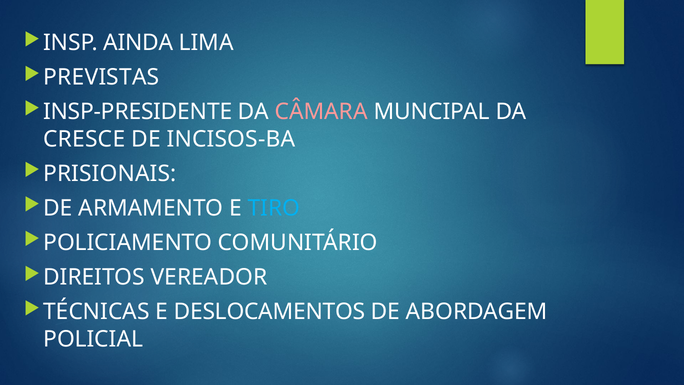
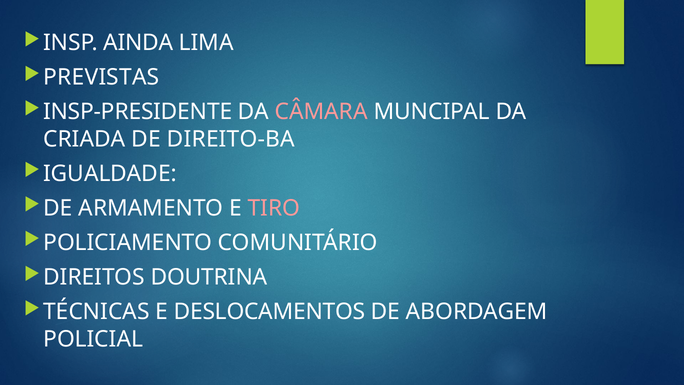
CRESCE: CRESCE -> CRIADA (84, 139)
INCISOS-BA: INCISOS-BA -> DIREITO-BA (231, 139)
PRISIONAIS: PRISIONAIS -> IGUALDADE (110, 174)
TIRO colour: light blue -> pink (274, 208)
VEREADOR: VEREADOR -> DOUTRINA (209, 277)
